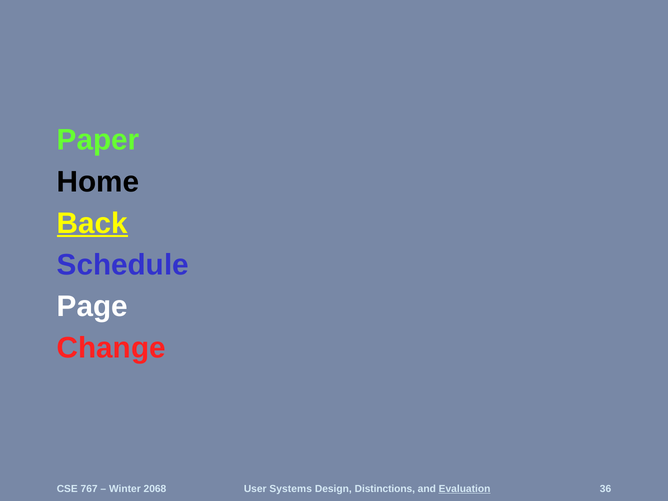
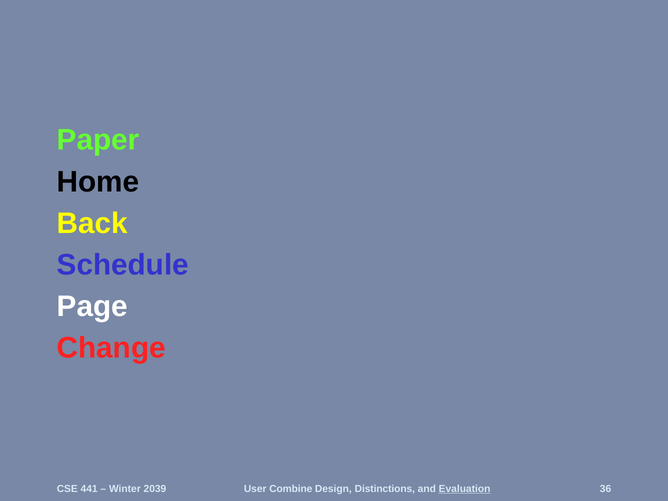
Back underline: present -> none (92, 223)
767: 767 -> 441 (89, 489)
2068: 2068 -> 2039 (155, 489)
Systems: Systems -> Combine (291, 489)
